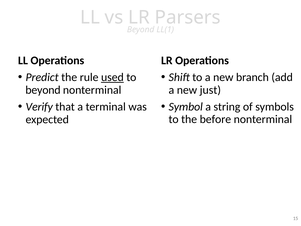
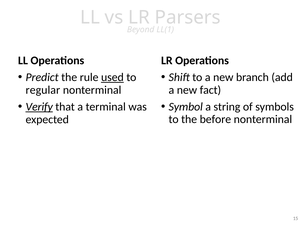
beyond: beyond -> regular (43, 90)
just: just -> fact (210, 90)
Verify underline: none -> present (39, 107)
